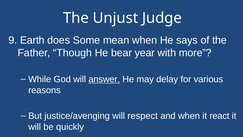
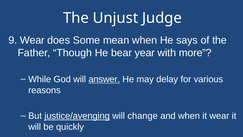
9 Earth: Earth -> Wear (32, 40)
justice/avenging underline: none -> present (77, 116)
respect: respect -> change (143, 116)
it react: react -> wear (219, 116)
